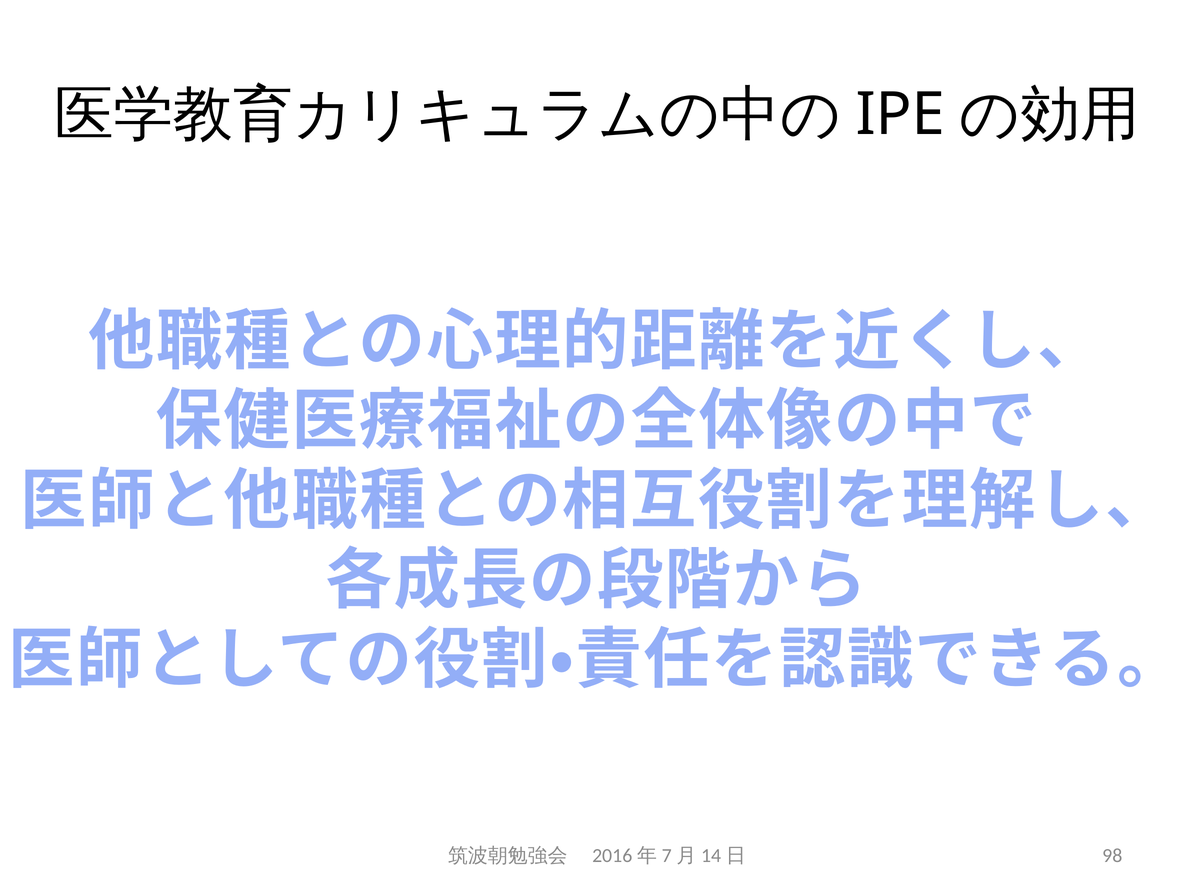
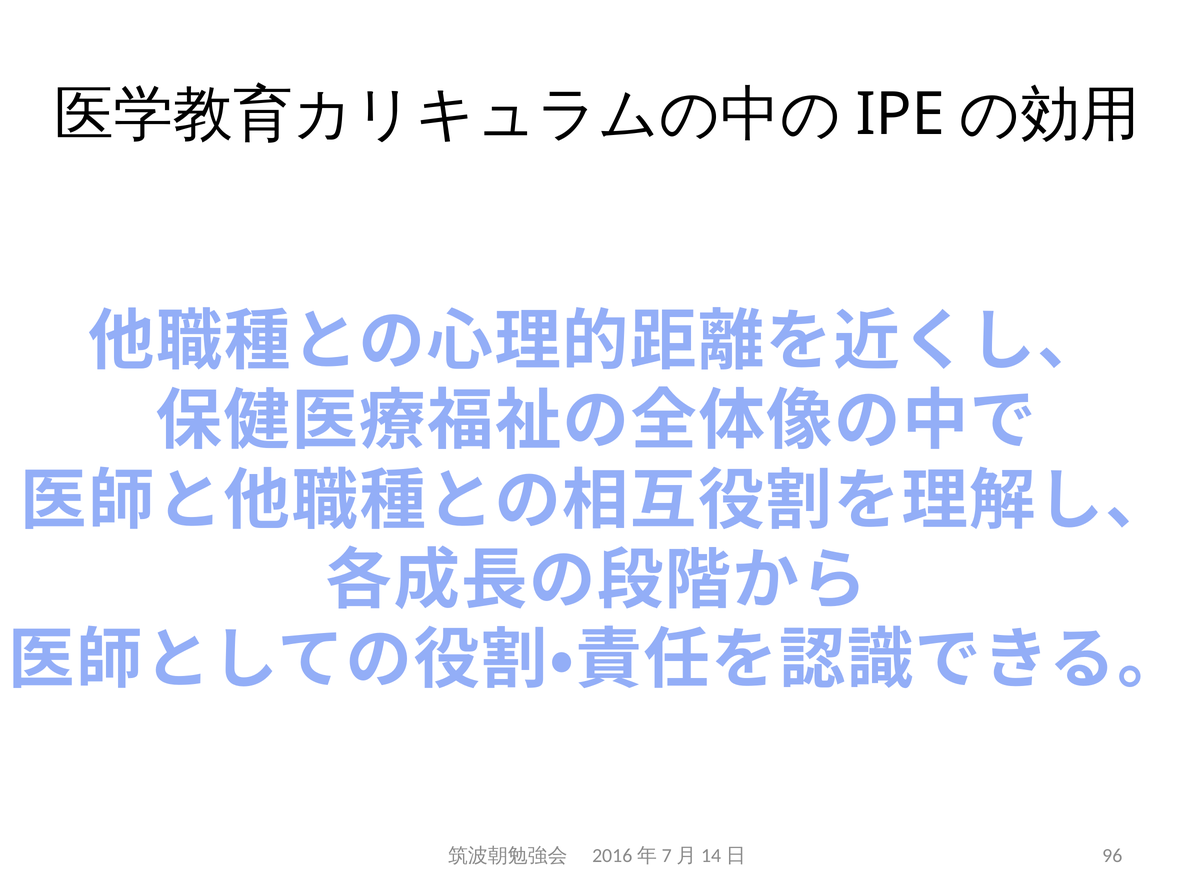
98: 98 -> 96 (1112, 855)
